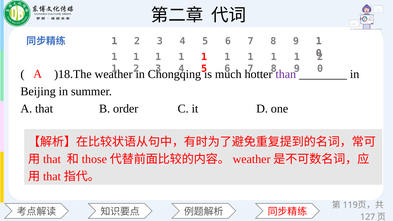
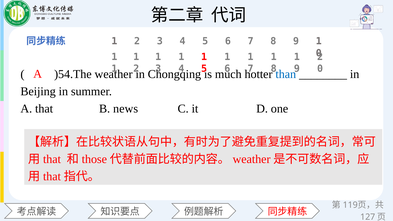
)18.The: )18.The -> )54.The (73, 74)
than colour: purple -> blue (286, 74)
order: order -> news (126, 109)
